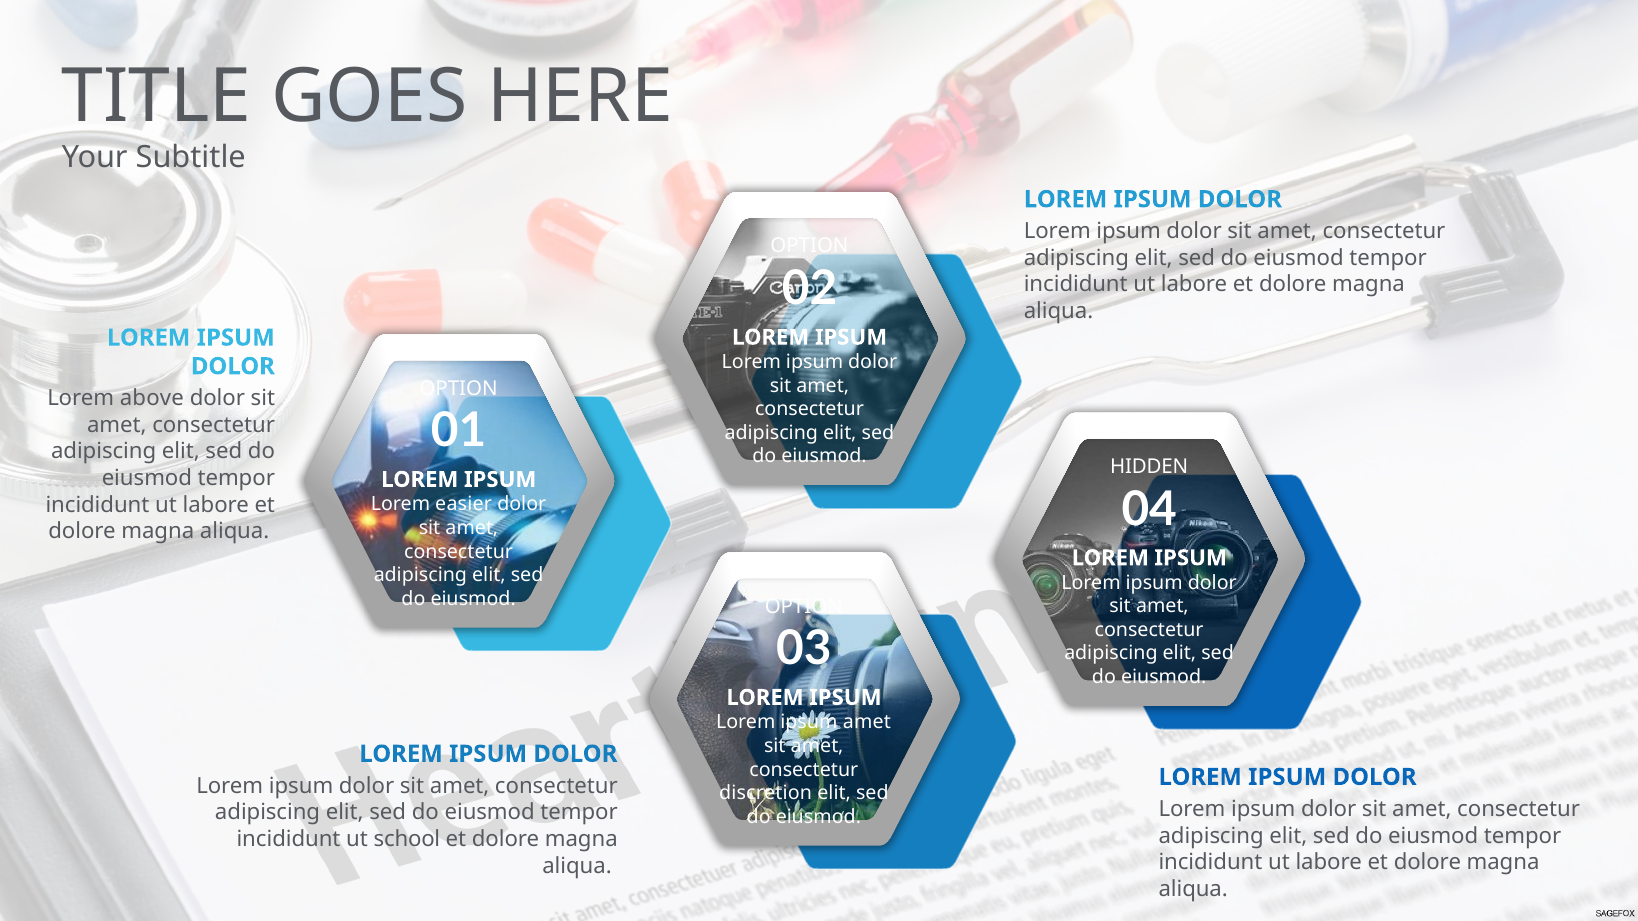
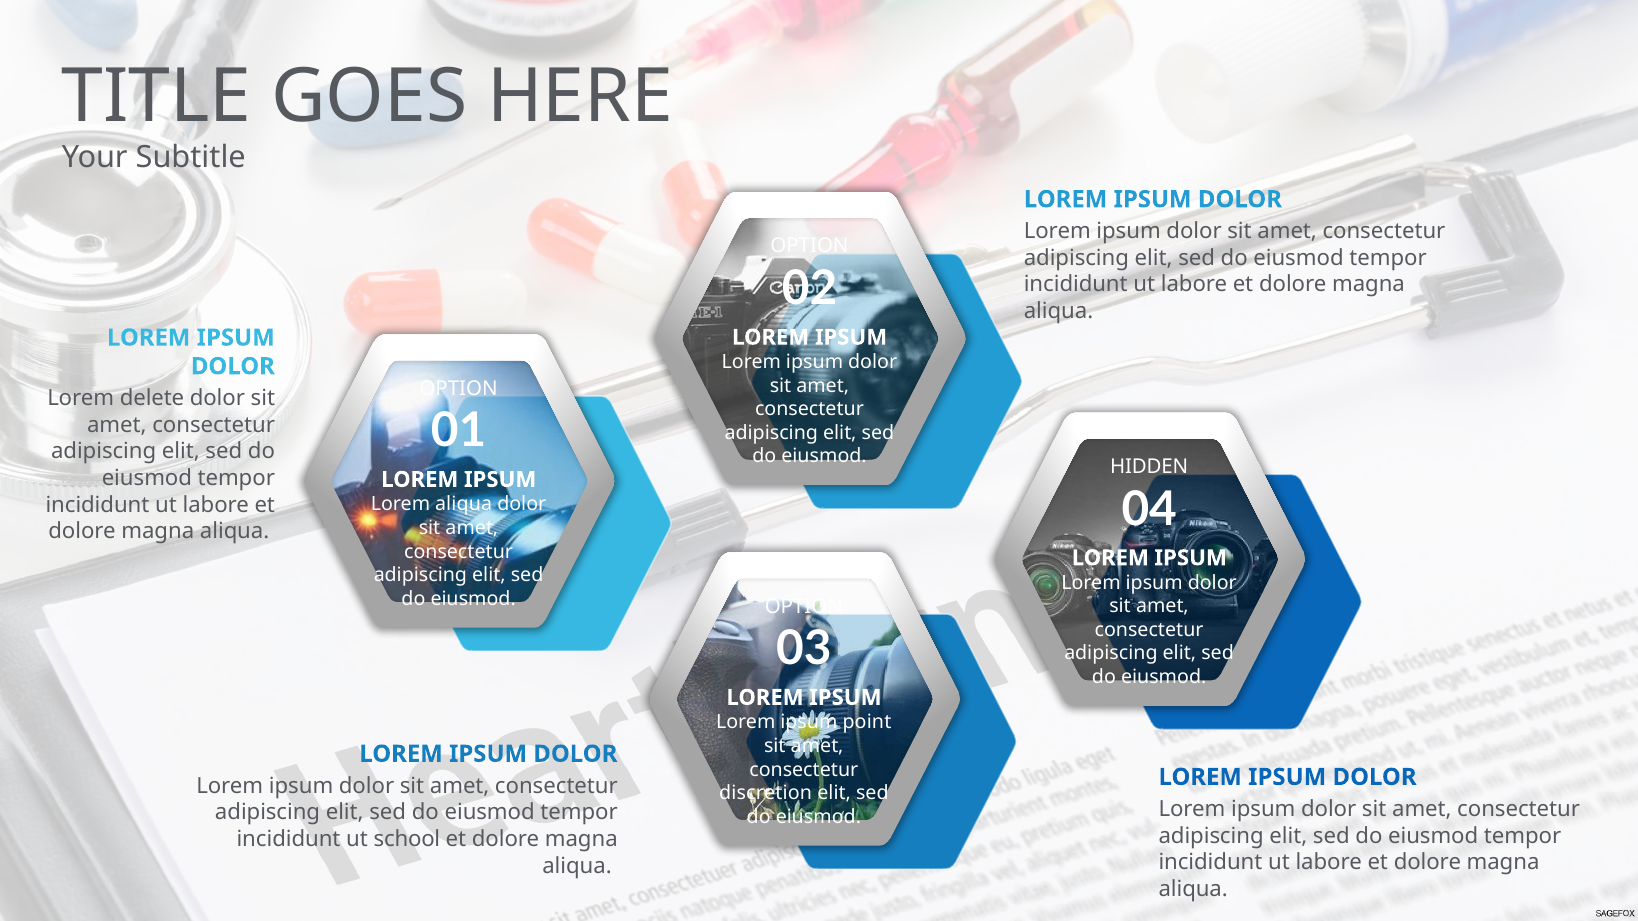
above: above -> delete (152, 399)
Lorem easier: easier -> aliqua (464, 505)
ipsum amet: amet -> point (867, 723)
